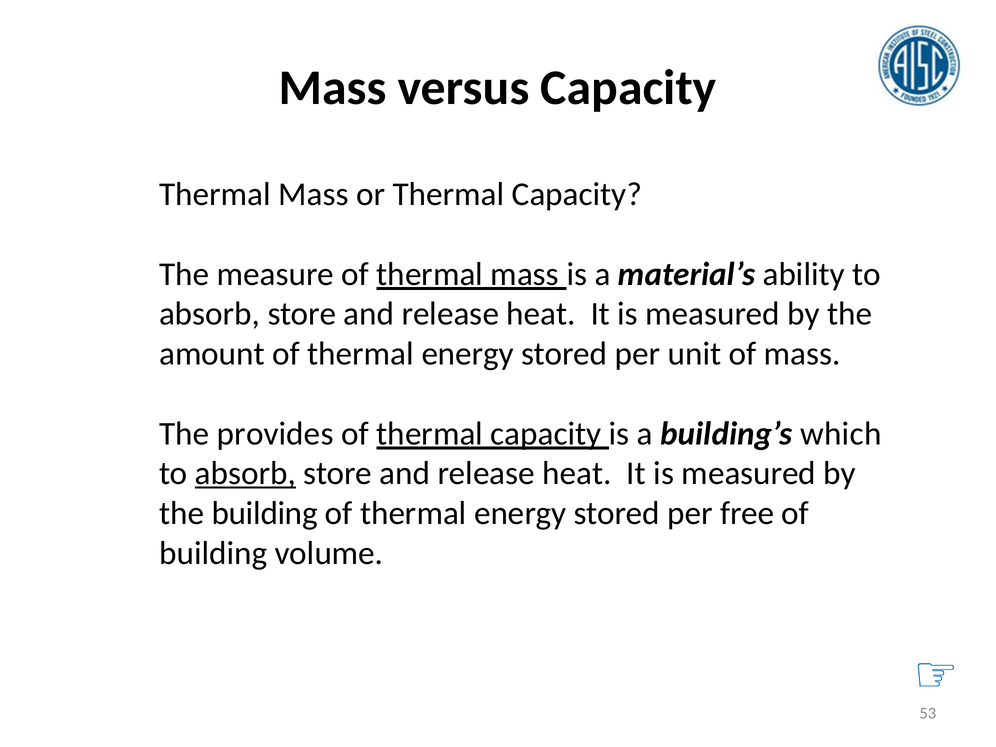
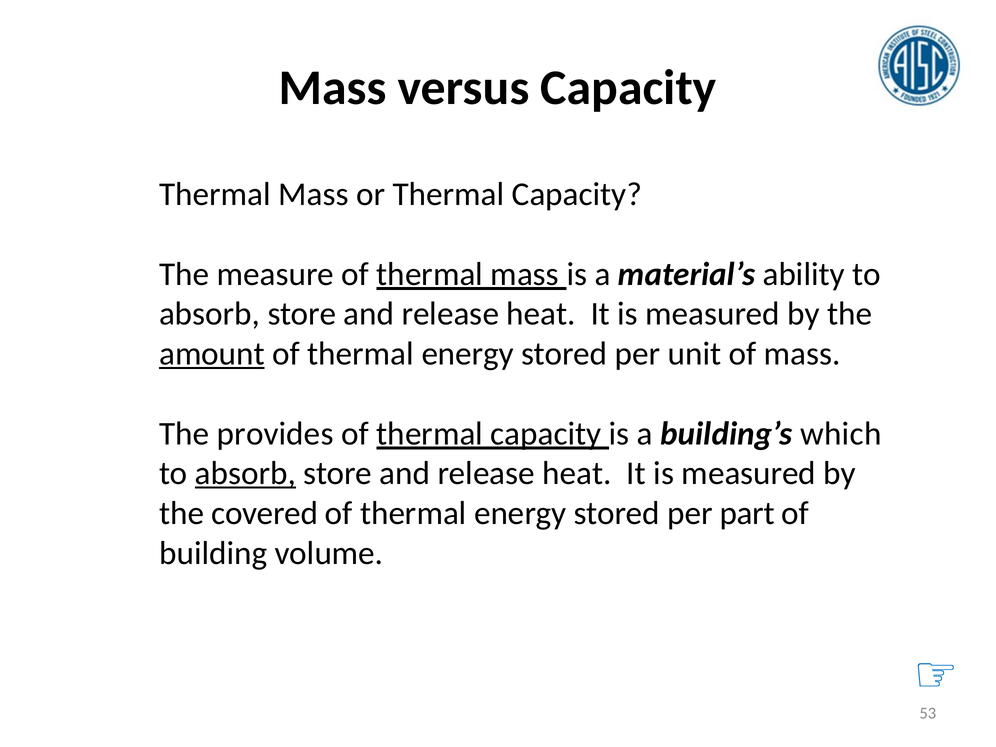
amount underline: none -> present (212, 354)
the building: building -> covered (265, 513)
free: free -> part (747, 513)
